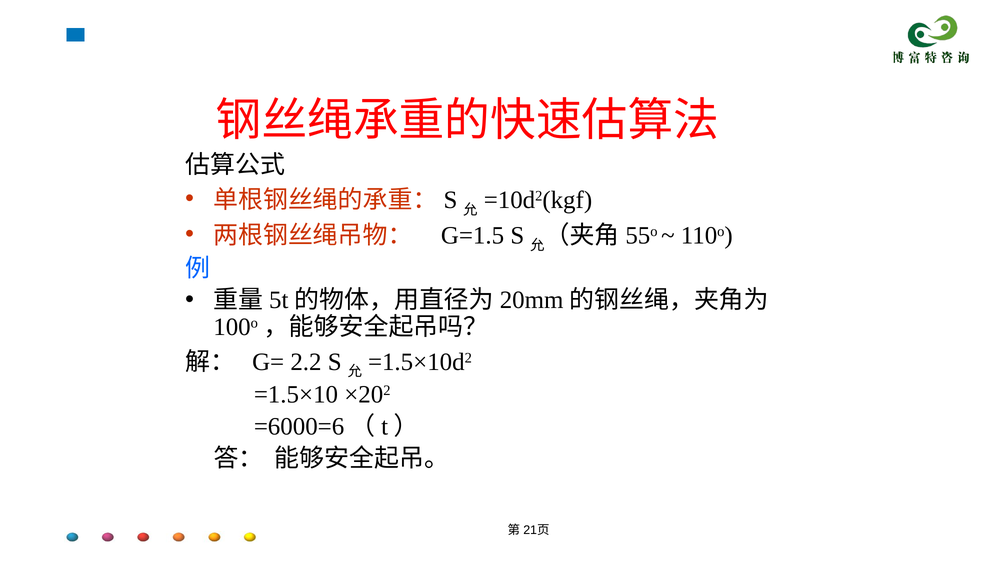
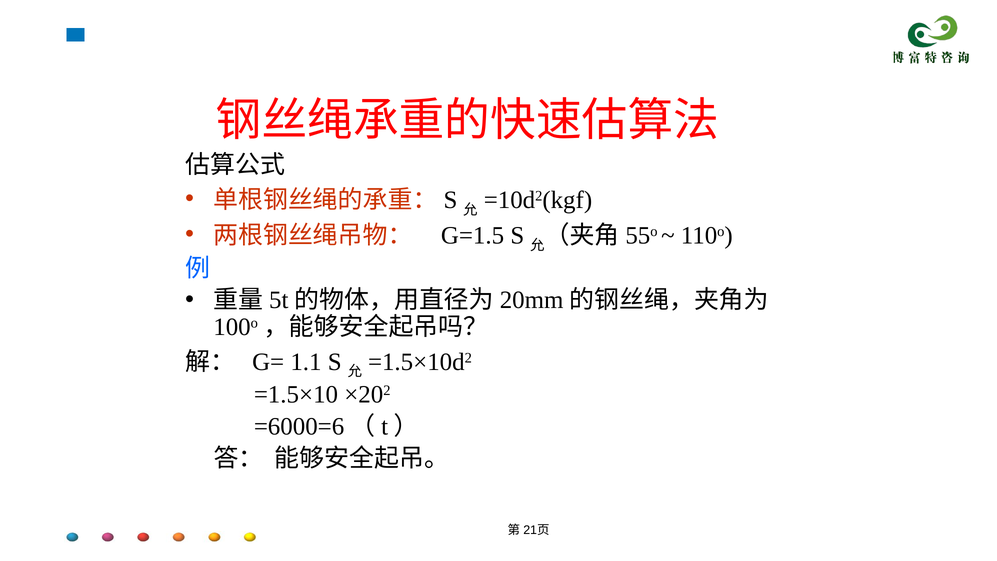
2.2: 2.2 -> 1.1 (306, 362)
